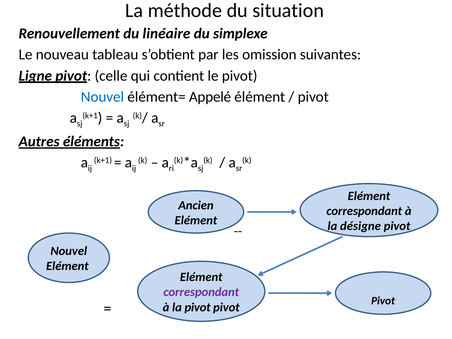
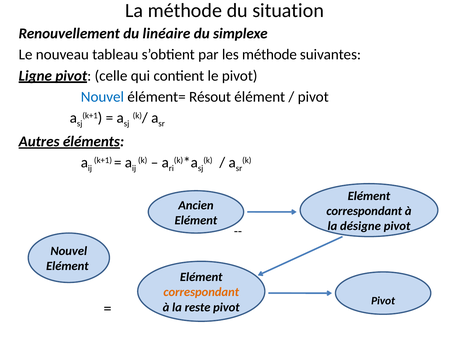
les omission: omission -> méthode (269, 55)
Appelé: Appelé -> Résout (210, 97)
correspondant colour: purple -> orange (201, 292)
la pivot: pivot -> reste (198, 307)
